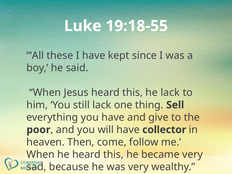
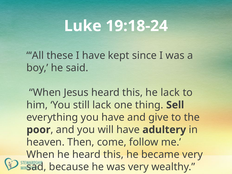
19:18-55: 19:18-55 -> 19:18-24 (137, 26)
collector: collector -> adultery (164, 130)
